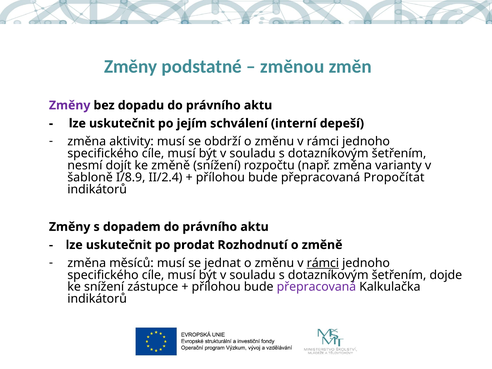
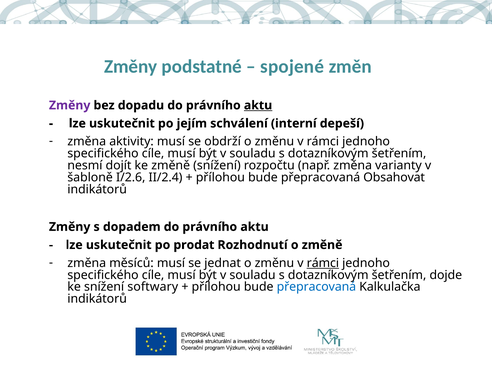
změnou: změnou -> spojené (292, 67)
aktu underline: none -> present (258, 105)
I/8.9: I/8.9 -> I/2.6 (131, 177)
Propočítat: Propočítat -> Obsahovat (394, 177)
zástupce: zástupce -> softwary (153, 287)
přepracovaná colour: purple -> blue (316, 287)
